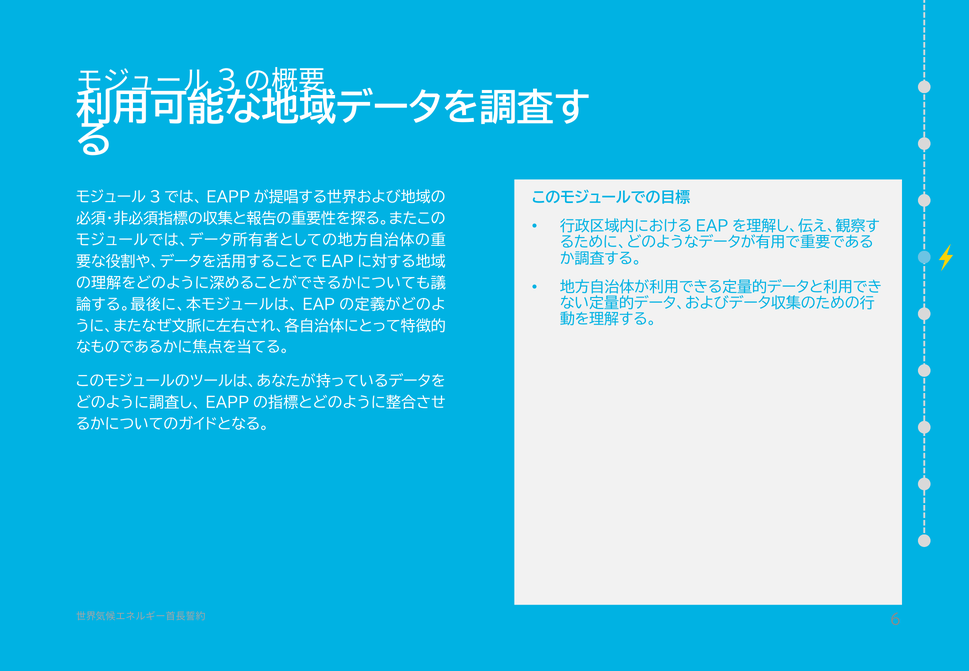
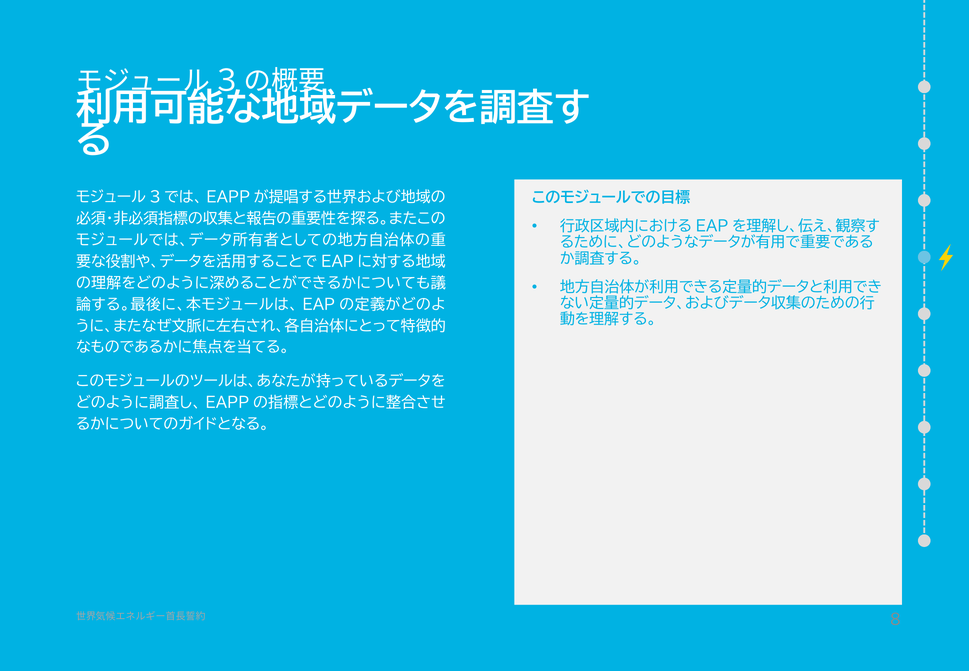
6: 6 -> 8 (896, 620)
